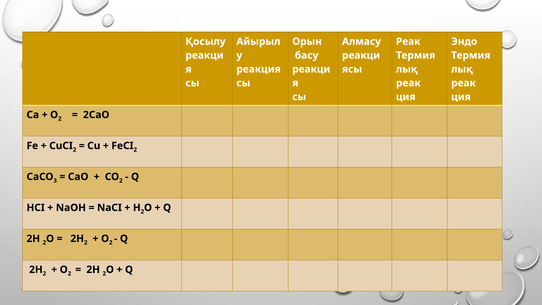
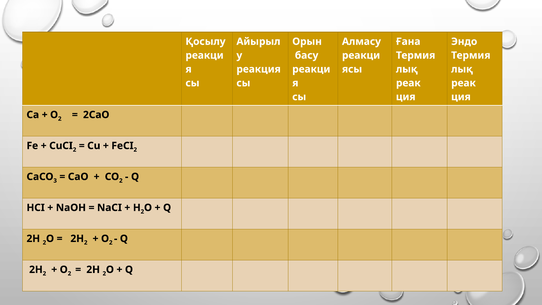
Реак: Реак -> Ғана (408, 42)
